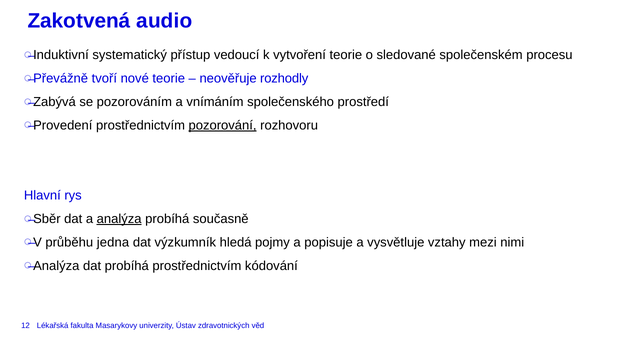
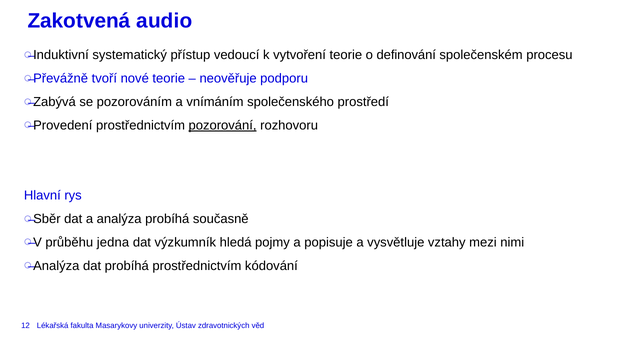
sledované: sledované -> definování (406, 55)
rozhodly: rozhodly -> podporu (284, 79)
analýza underline: present -> none (119, 219)
